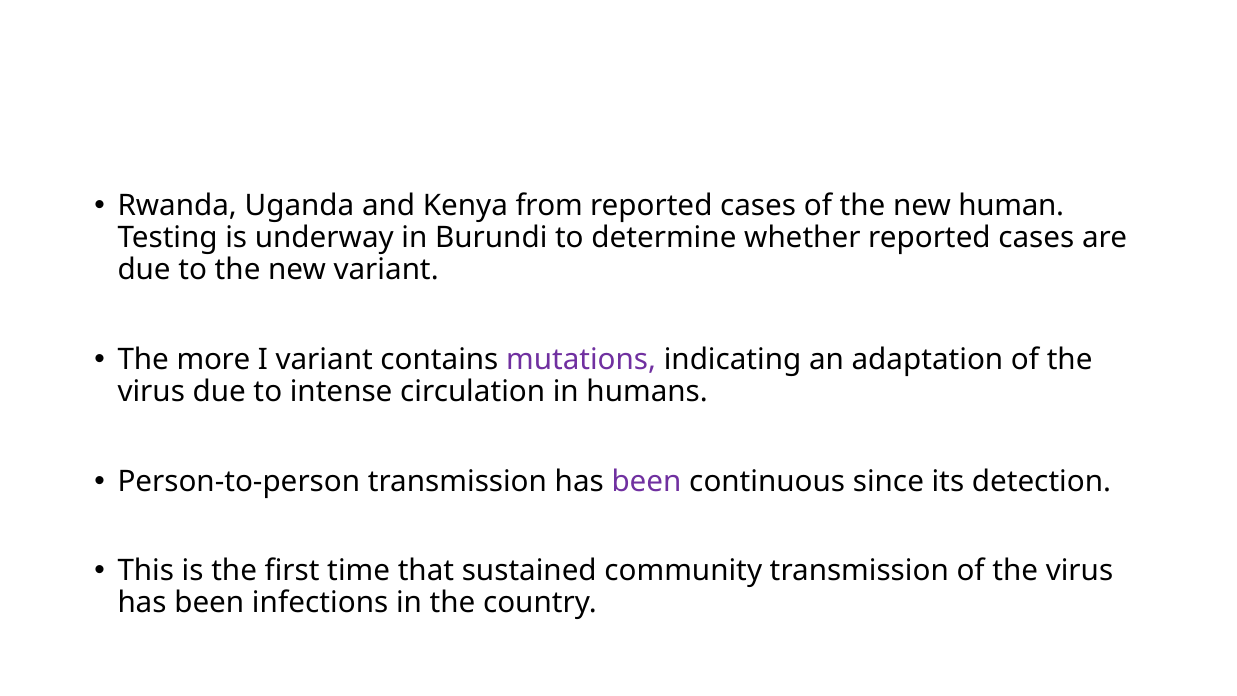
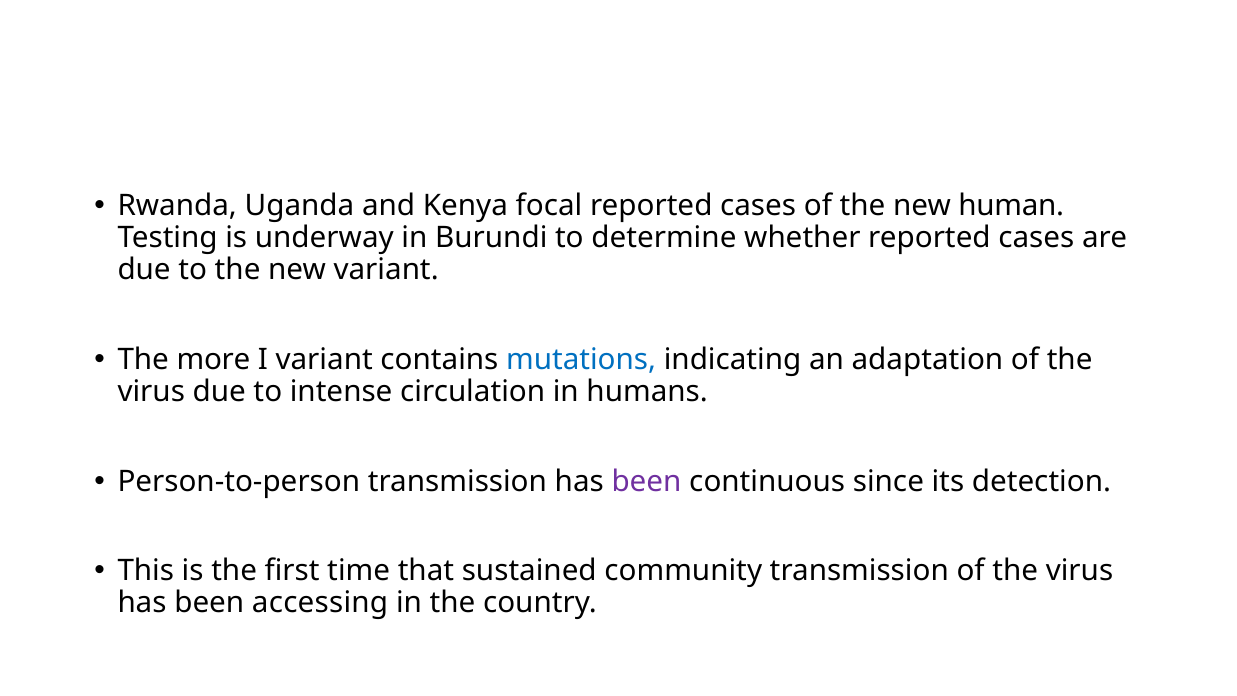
from: from -> focal (549, 206)
mutations colour: purple -> blue (581, 359)
infections: infections -> accessing (320, 603)
